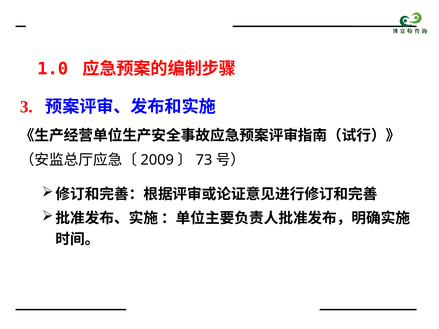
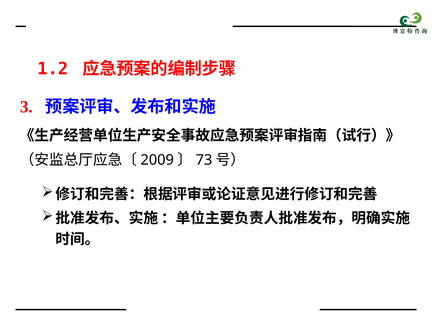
1.0: 1.0 -> 1.2 (53, 69)
